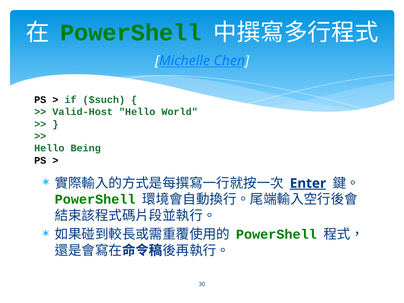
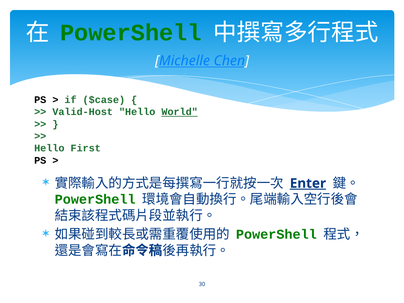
$such: $such -> $case (104, 100)
World underline: none -> present (180, 112)
Being: Being -> First (86, 148)
